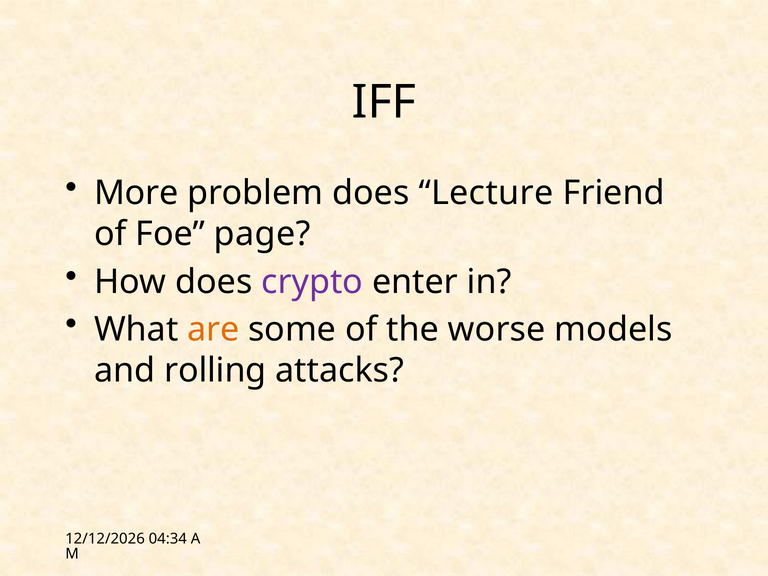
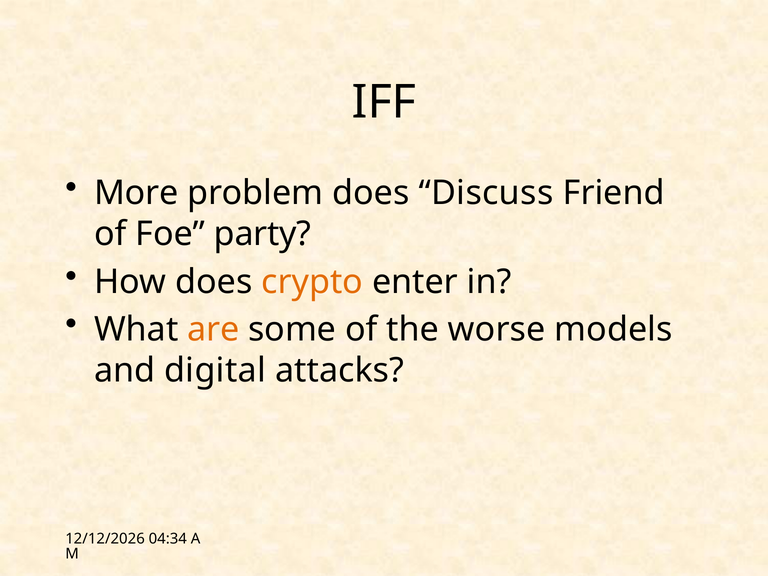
Lecture: Lecture -> Discuss (486, 193)
page: page -> party (263, 234)
crypto colour: purple -> orange (312, 282)
rolling: rolling -> digital (215, 371)
